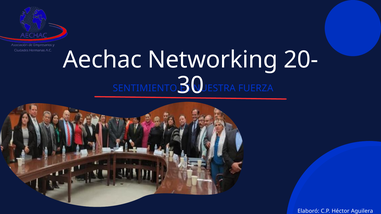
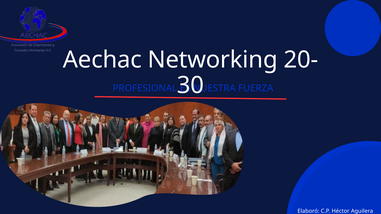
SENTIMIENTO: SENTIMIENTO -> PROFESIONAL (145, 88)
